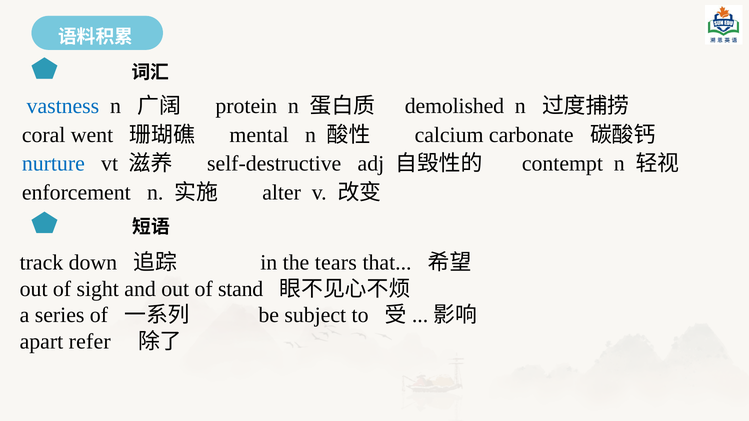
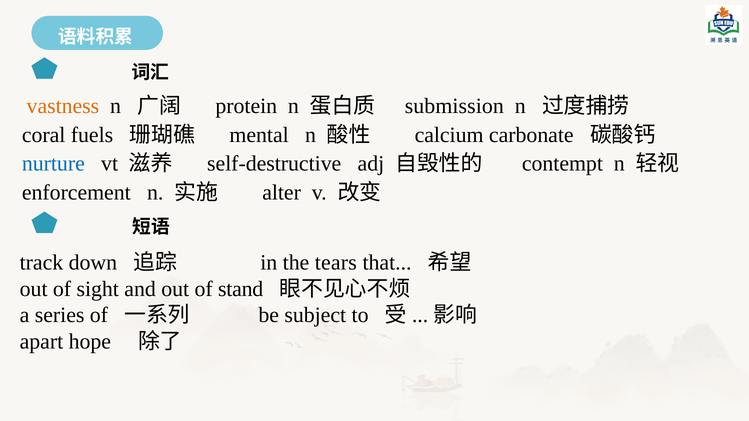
vastness colour: blue -> orange (63, 106)
demolished: demolished -> submission (454, 106)
went: went -> fuels (92, 135)
refer: refer -> hope (90, 342)
